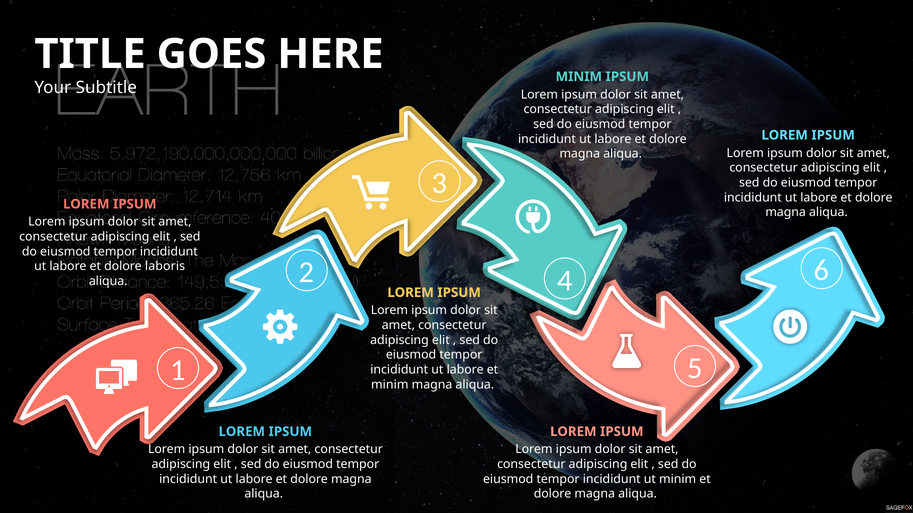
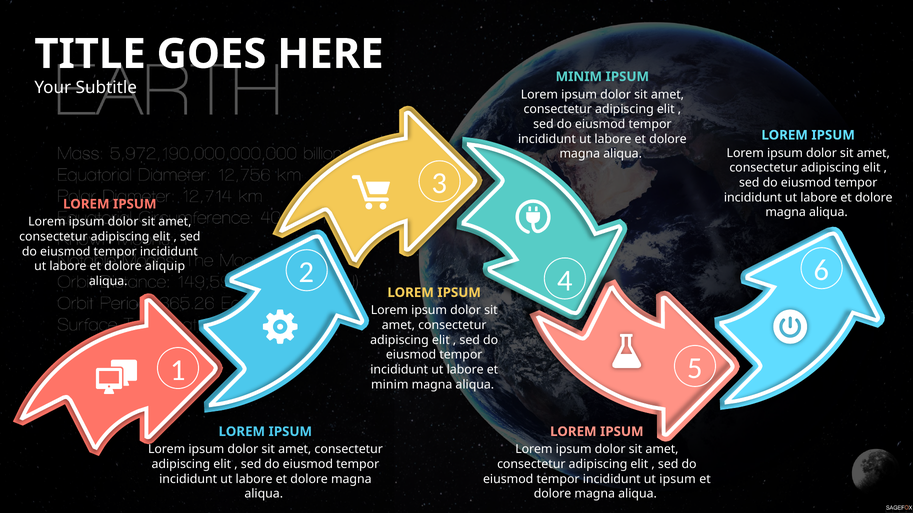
laboris: laboris -> aliquip (165, 267)
ut minim: minim -> ipsum (678, 480)
